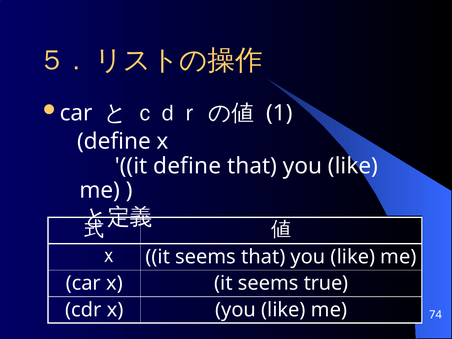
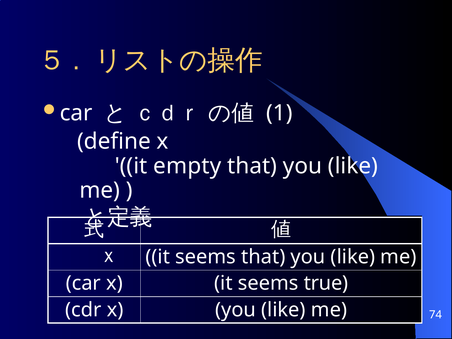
it define: define -> empty (187, 166)
